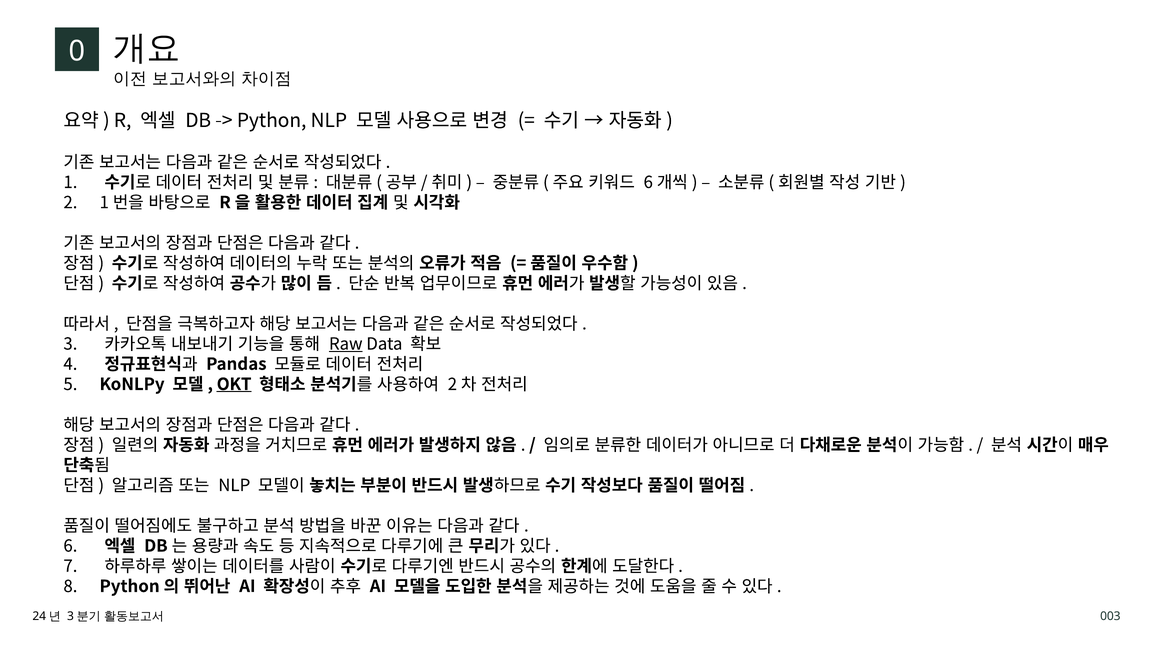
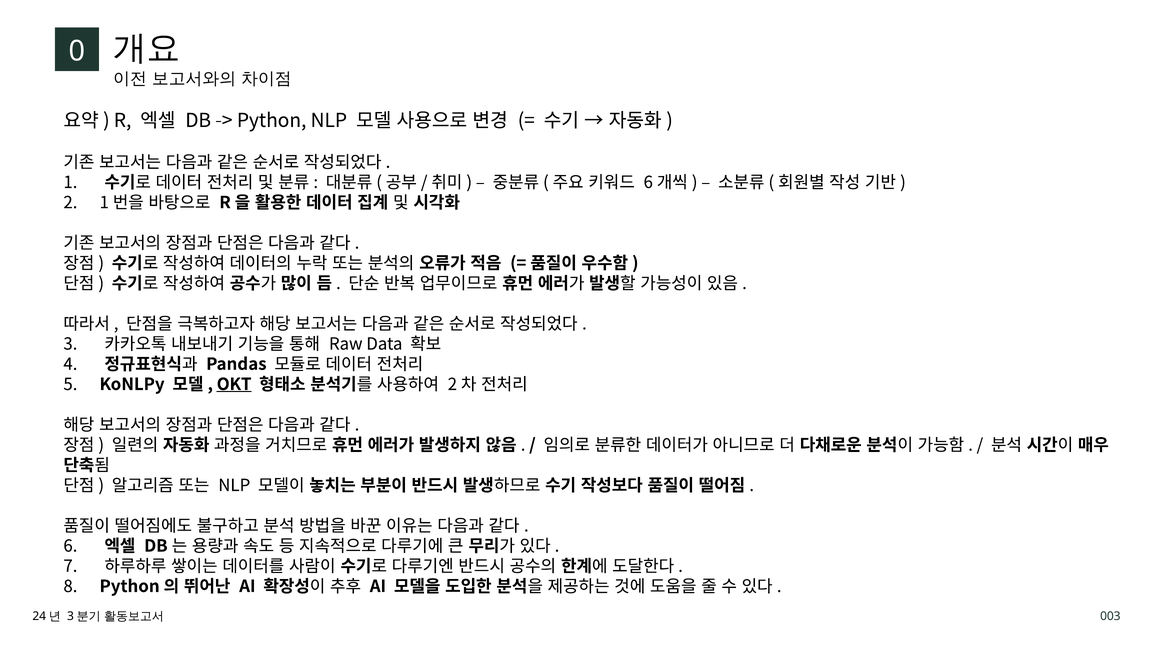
Raw underline: present -> none (346, 344)
